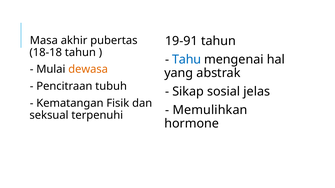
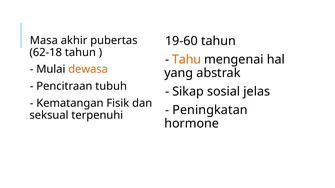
19-91: 19-91 -> 19-60 (181, 41)
18-18: 18-18 -> 62-18 (46, 53)
Tahu colour: blue -> orange (187, 60)
Memulihkan: Memulihkan -> Peningkatan (210, 110)
